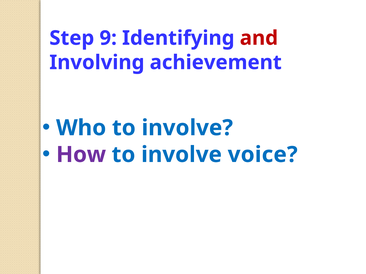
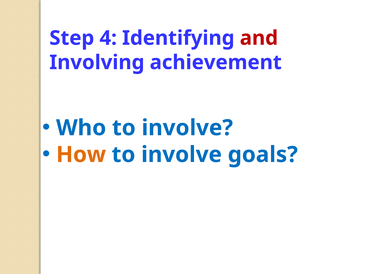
9: 9 -> 4 (108, 38)
How colour: purple -> orange (81, 155)
voice: voice -> goals (263, 155)
